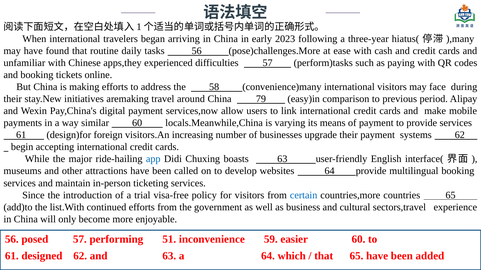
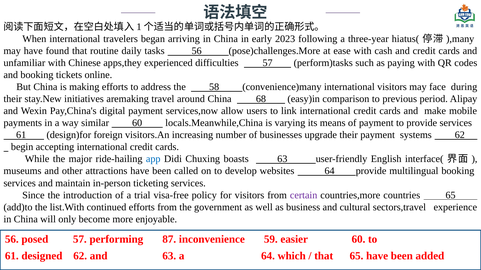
79: 79 -> 68 (261, 99)
certain colour: blue -> purple (304, 195)
51: 51 -> 87 (169, 240)
